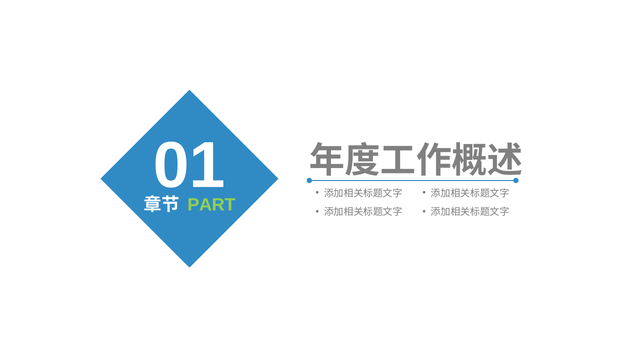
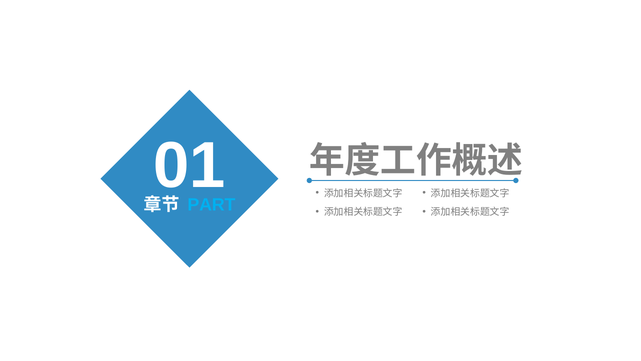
PART colour: light green -> light blue (211, 205)
